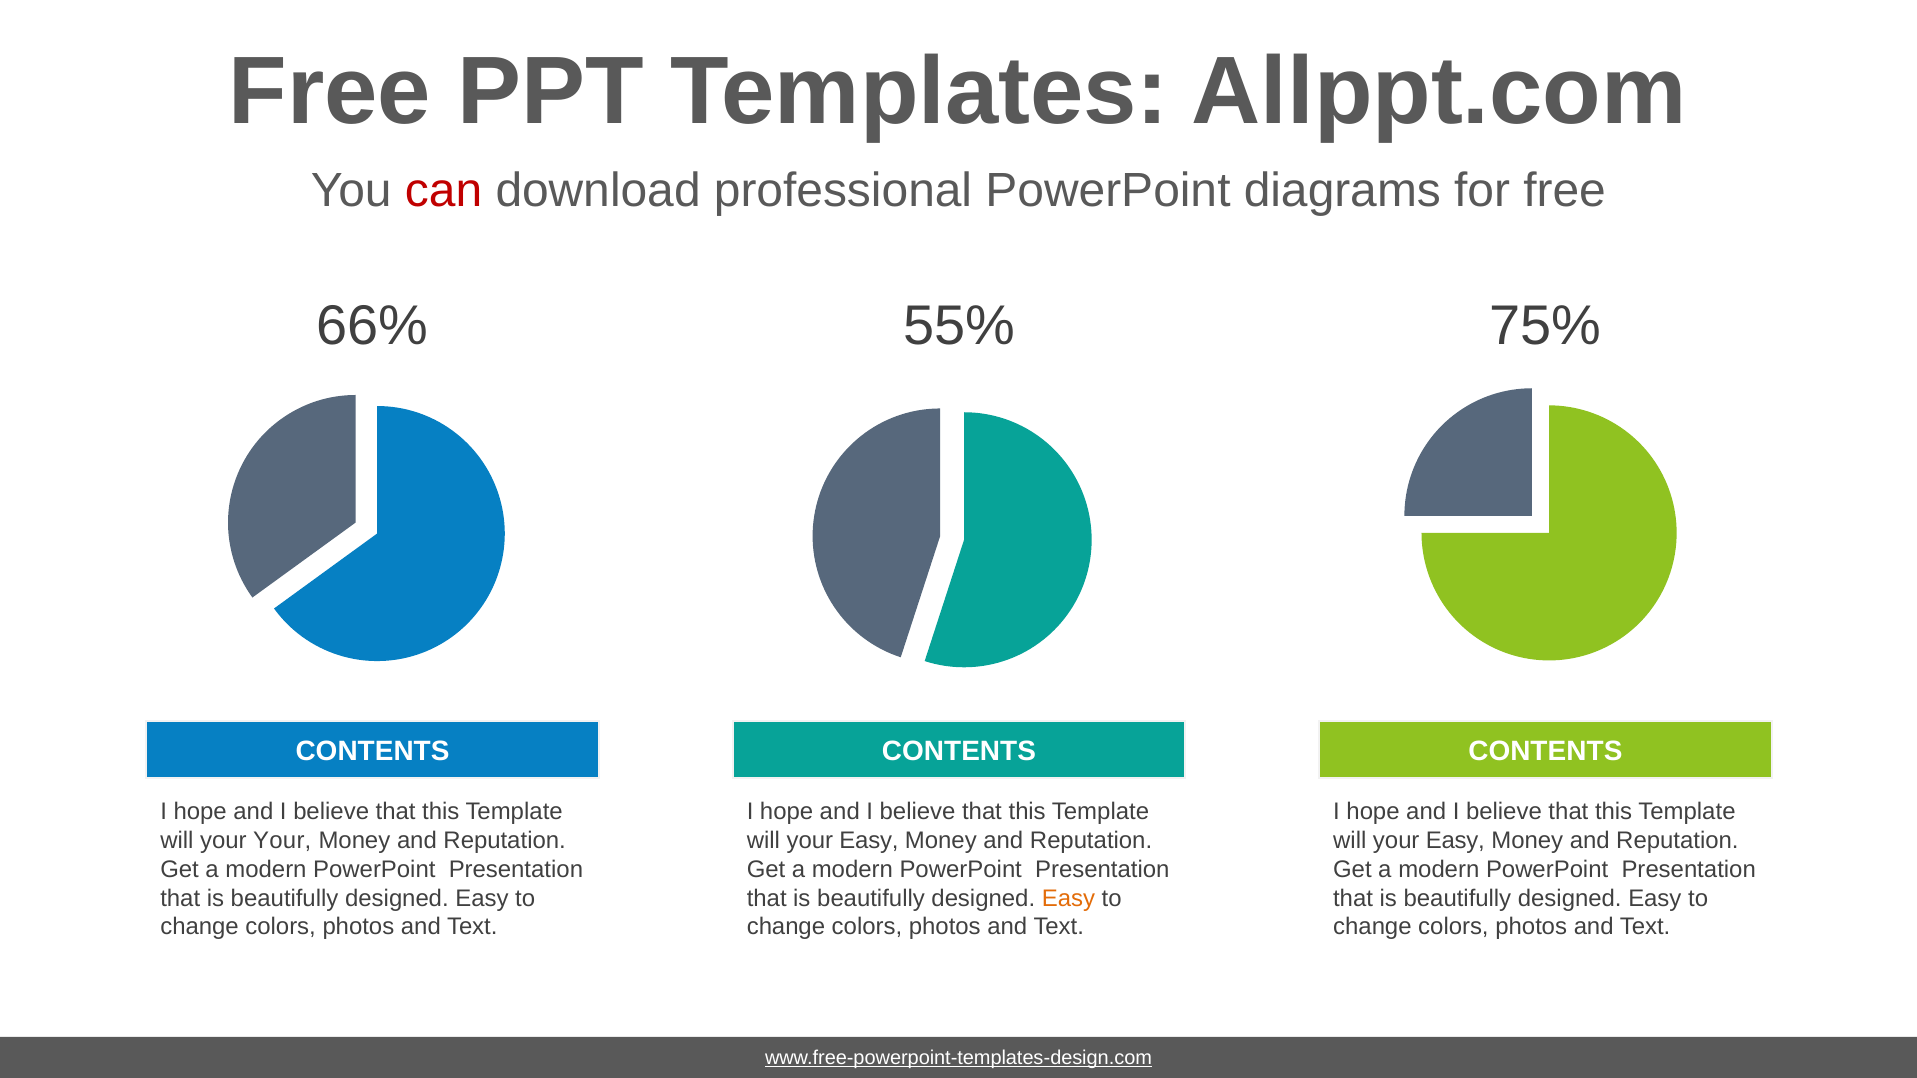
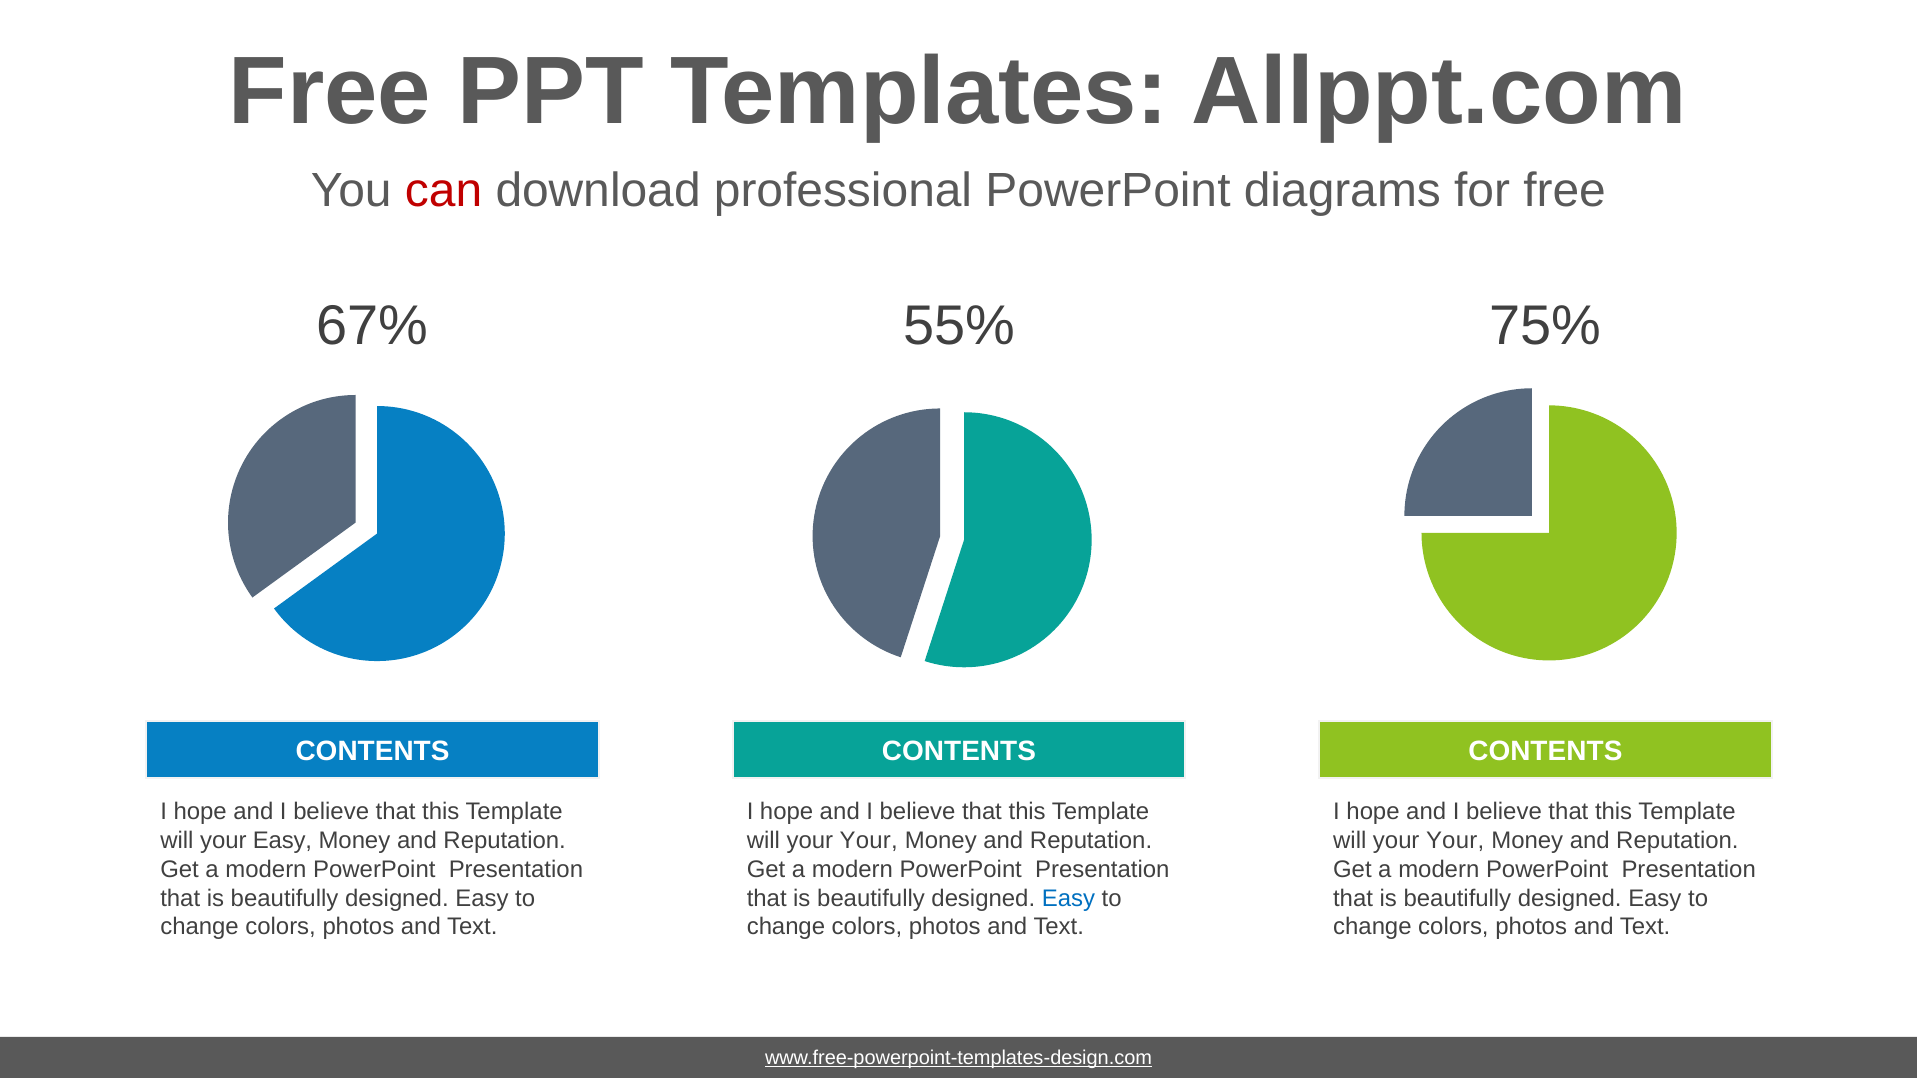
66%: 66% -> 67% (373, 326)
your Your: Your -> Easy (283, 841)
Easy: Easy -> Your (869, 841)
Easy: Easy -> Your (1455, 841)
Easy colour: orange -> blue (1068, 898)
